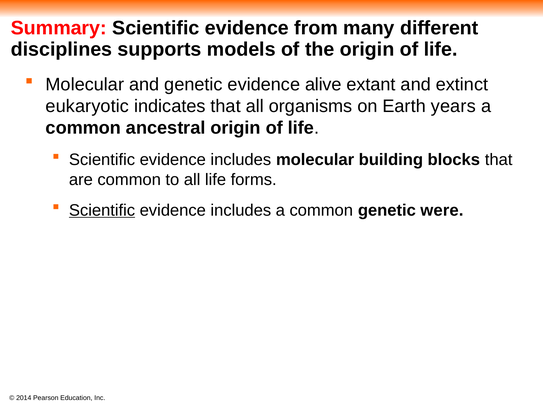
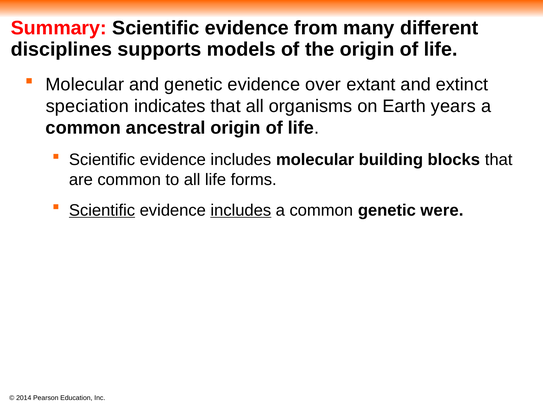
alive: alive -> over (323, 85)
eukaryotic: eukaryotic -> speciation (87, 106)
includes underline: none -> present (241, 210)
